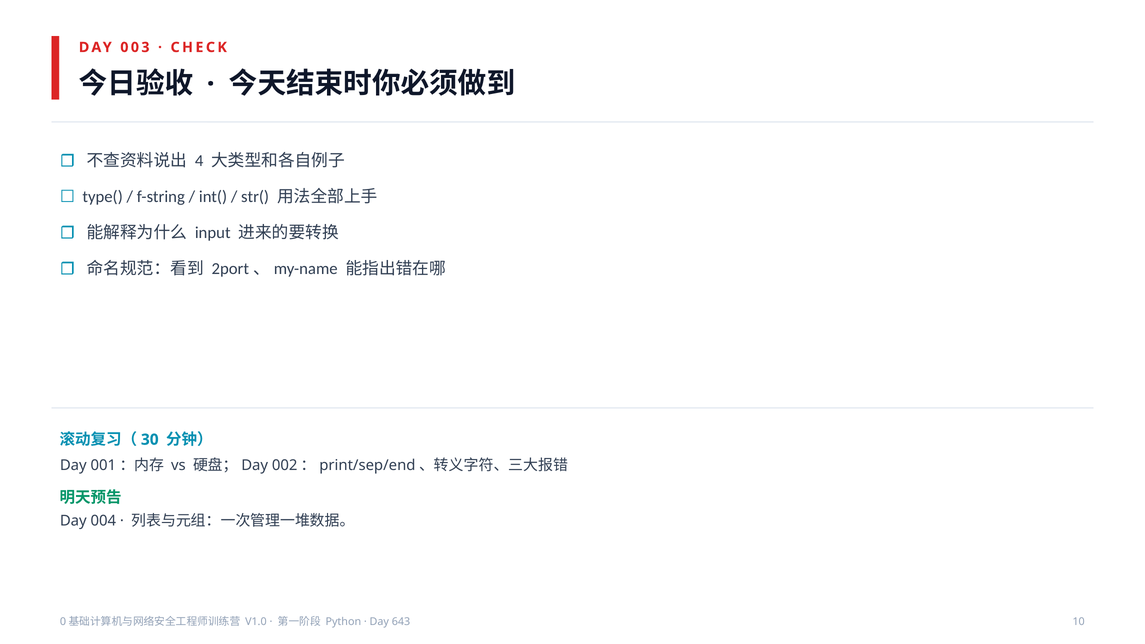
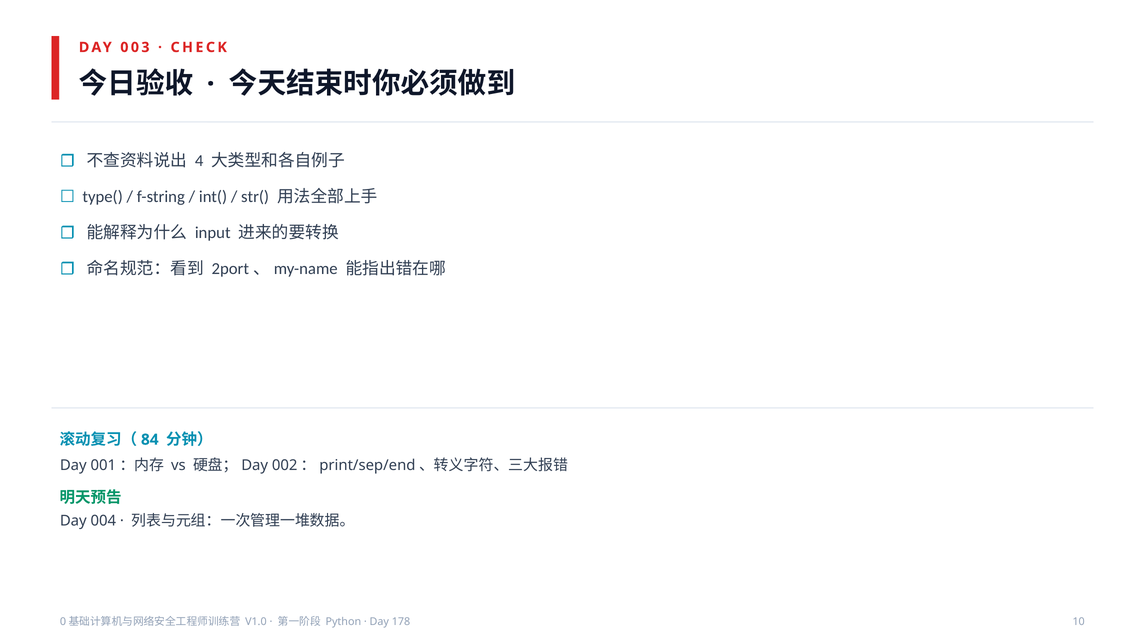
30: 30 -> 84 (150, 440)
643: 643 -> 178 (401, 622)
